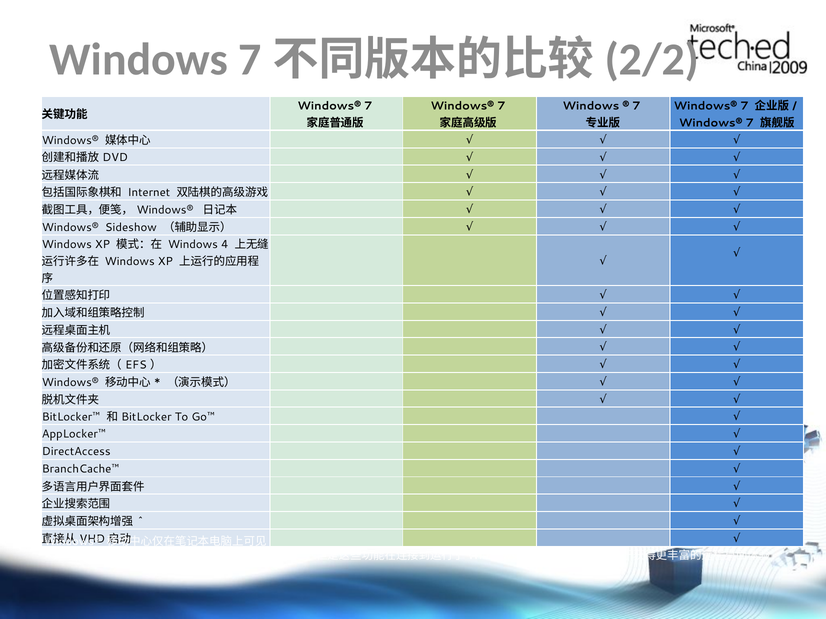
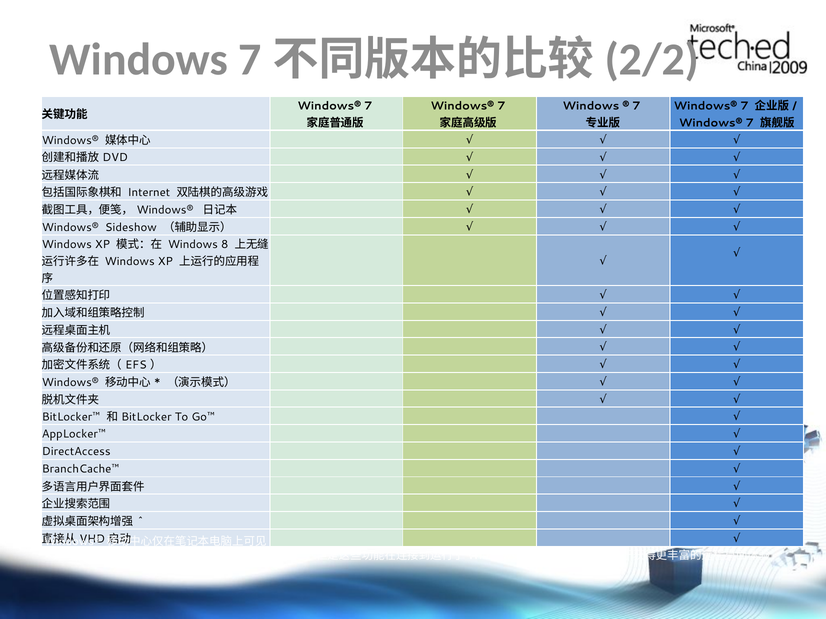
4: 4 -> 8 (225, 245)
